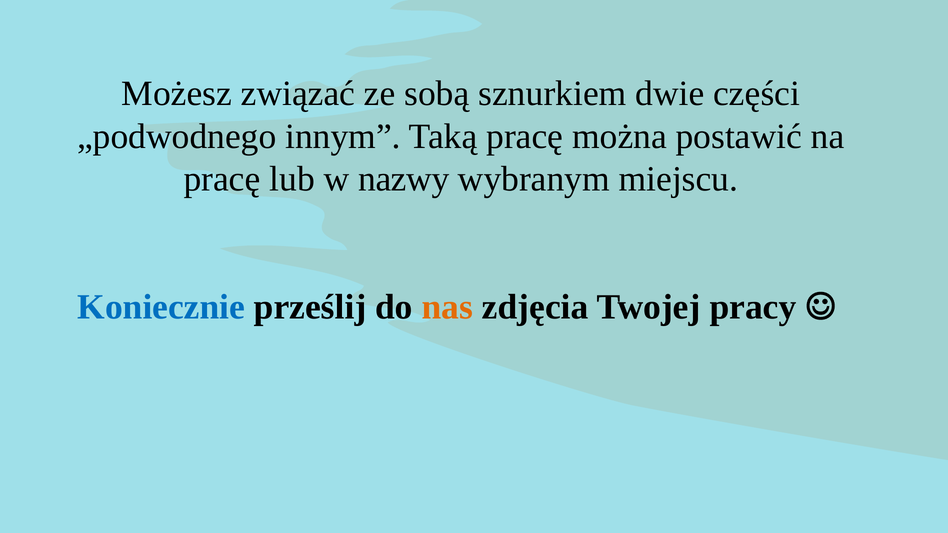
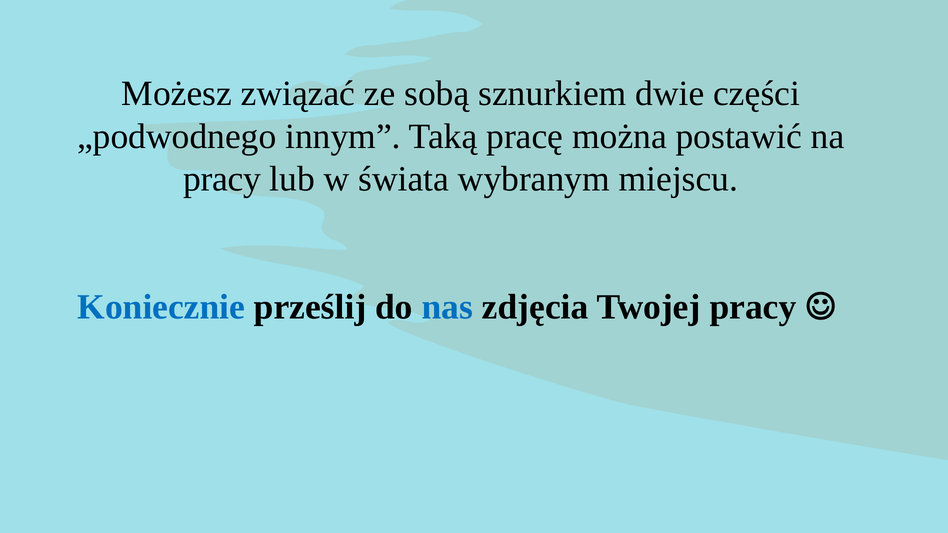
pracę: pracę -> pracy (222, 179)
nazwy: nazwy -> świata (404, 179)
nas colour: orange -> blue (447, 307)
